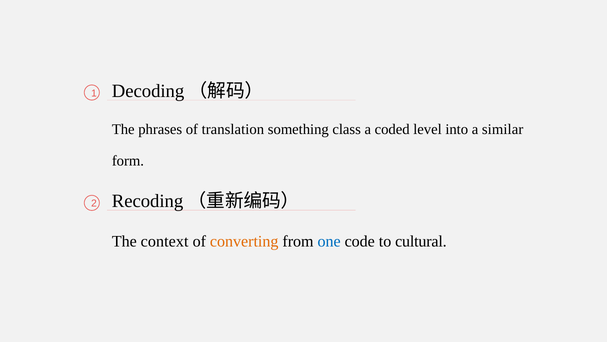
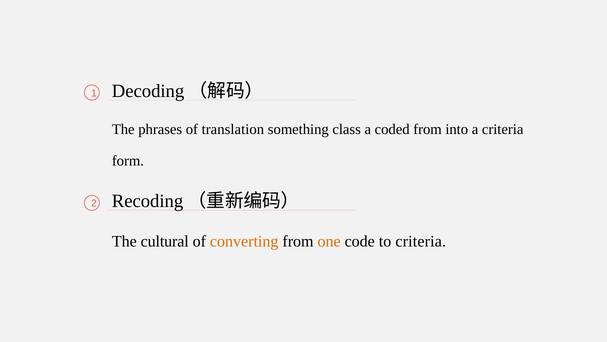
coded level: level -> from (428, 129)
a similar: similar -> criteria (503, 129)
context: context -> cultural (165, 241)
one colour: blue -> orange (329, 241)
to cultural: cultural -> criteria (421, 241)
